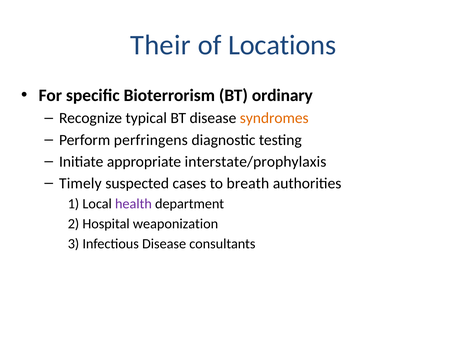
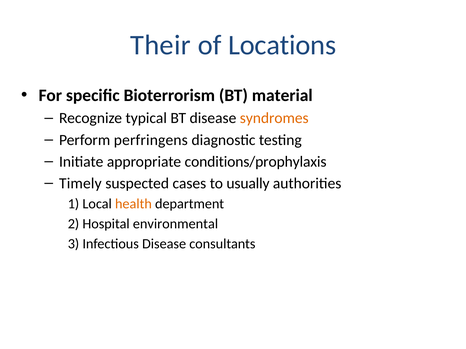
ordinary: ordinary -> material (282, 96)
interstate/prophylaxis: interstate/prophylaxis -> conditions/prophylaxis (256, 162)
breath: breath -> usually (248, 184)
health colour: purple -> orange (133, 204)
weaponization: weaponization -> environmental (175, 224)
